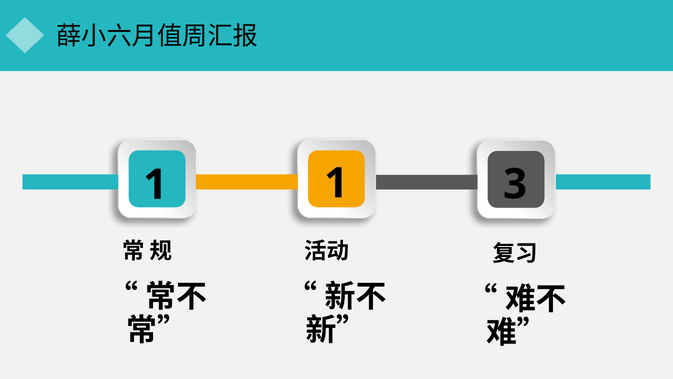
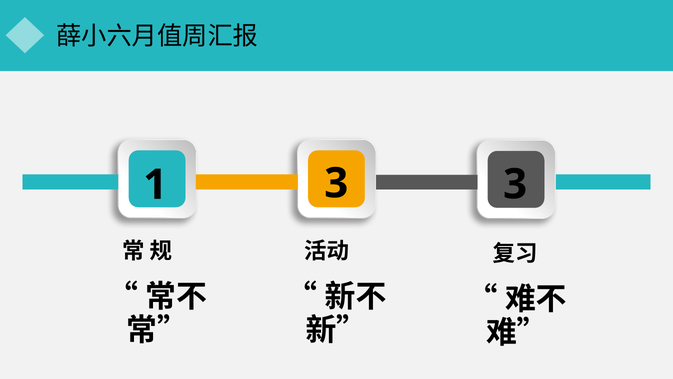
1 1: 1 -> 3 (336, 183)
